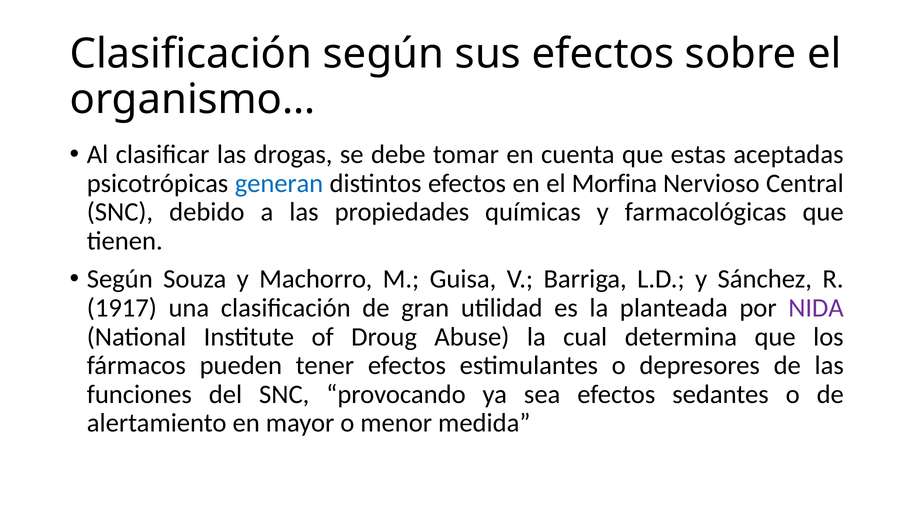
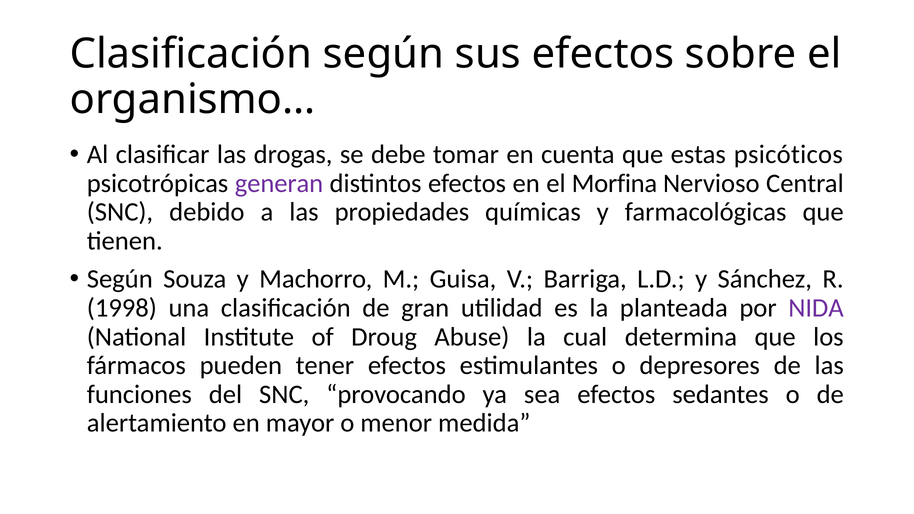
aceptadas: aceptadas -> psicóticos (788, 155)
generan colour: blue -> purple (279, 183)
1917: 1917 -> 1998 (122, 308)
